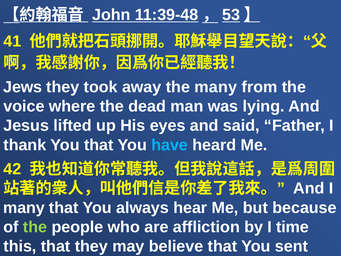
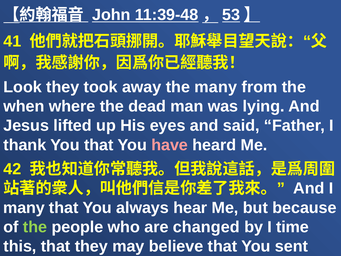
Jews: Jews -> Look (23, 87)
voice: voice -> when (24, 106)
have colour: light blue -> pink (170, 145)
affliction: affliction -> changed (206, 227)
